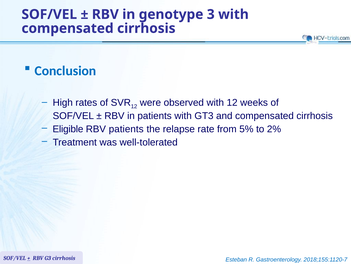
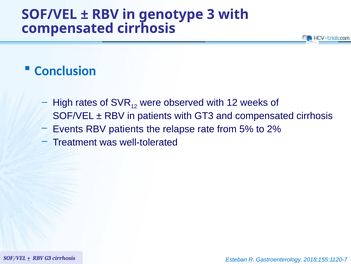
Eligible: Eligible -> Events (68, 129)
